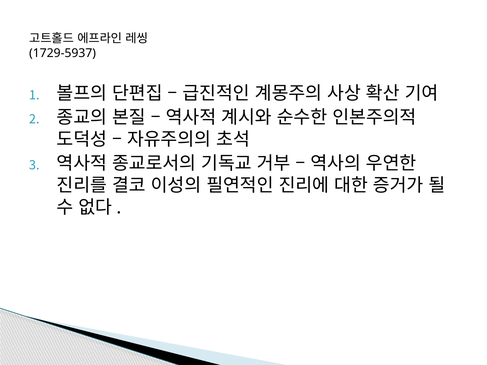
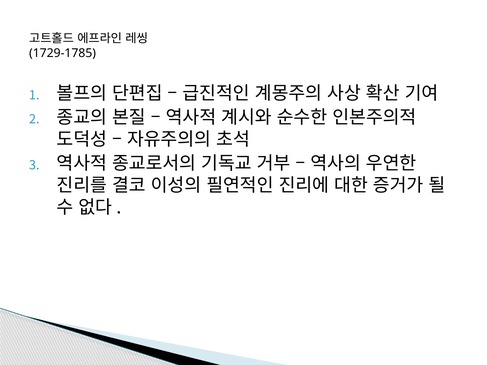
1729-5937: 1729-5937 -> 1729-1785 (63, 53)
